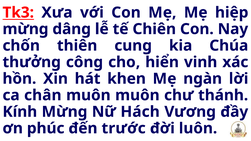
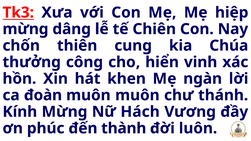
chân: chân -> đoàn (43, 95)
trước: trước -> thành (124, 128)
